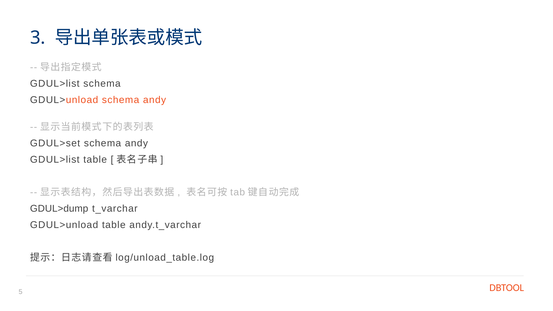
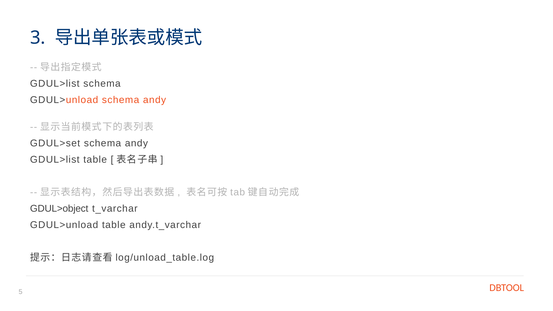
GDUL>dump: GDUL>dump -> GDUL>object (59, 209)
